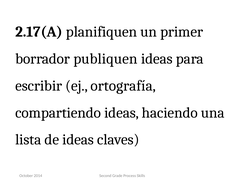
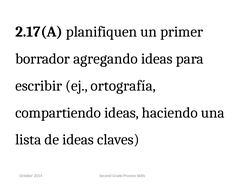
publiquen: publiquen -> agregando (105, 59)
